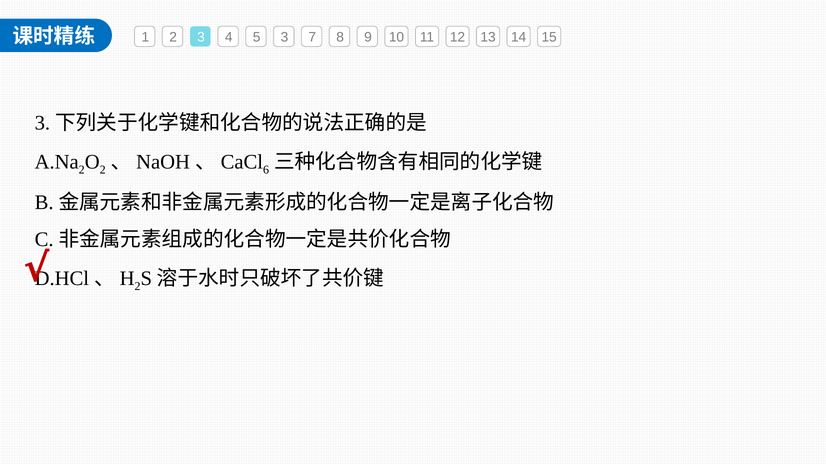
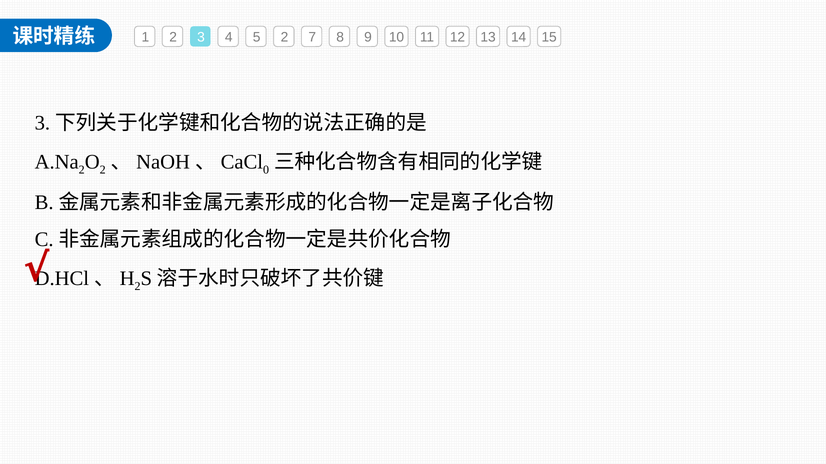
5 3: 3 -> 2 (284, 37)
6: 6 -> 0 (266, 170)
